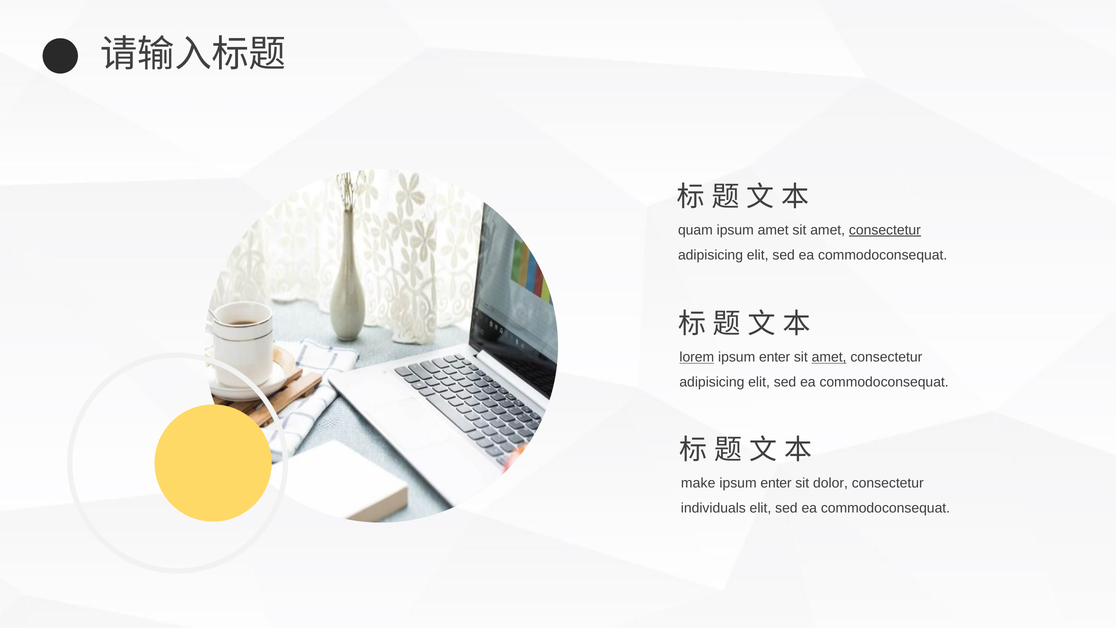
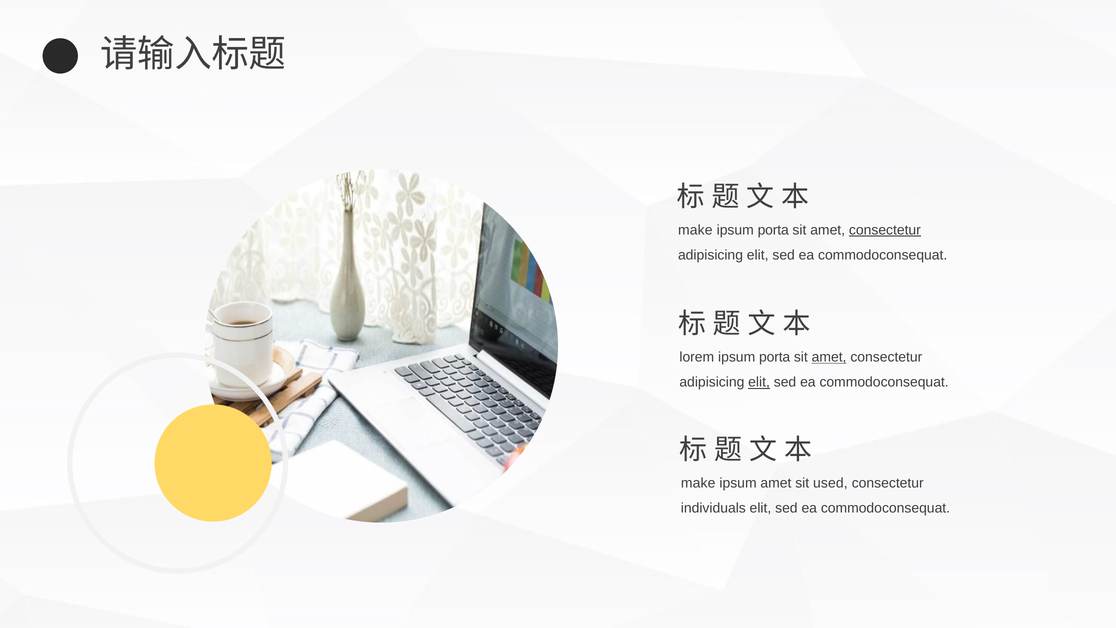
quam: quam -> make (695, 230)
amet: amet -> porta (773, 230)
lorem underline: present -> none (697, 357)
enter: enter -> porta (775, 357)
elit underline: none -> present (759, 382)
enter: enter -> amet (776, 483)
dolor: dolor -> used (830, 483)
